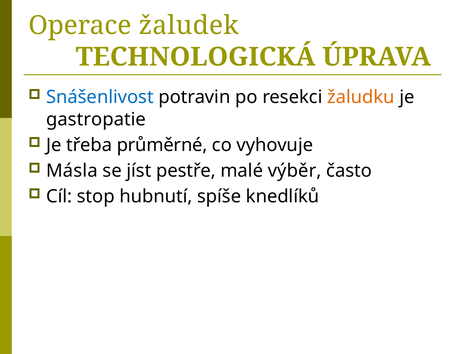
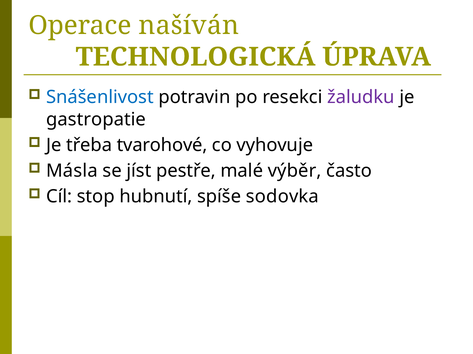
žaludek: žaludek -> našíván (189, 26)
žaludku colour: orange -> purple (361, 97)
průměrné: průměrné -> tvarohové (162, 145)
knedlíků: knedlíků -> sodovka (282, 197)
